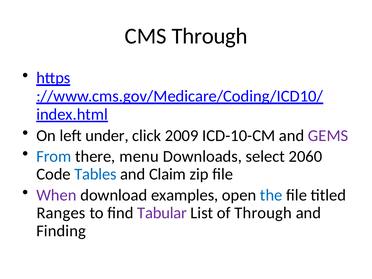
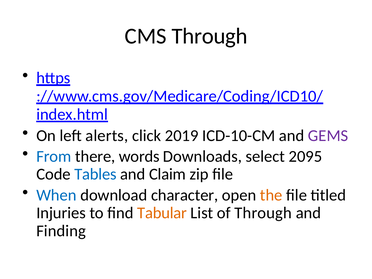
under: under -> alerts (107, 136)
2009: 2009 -> 2019 (182, 136)
menu: menu -> words (139, 156)
2060: 2060 -> 2095 (305, 156)
When colour: purple -> blue (56, 195)
examples: examples -> character (185, 195)
the colour: blue -> orange (271, 195)
Ranges: Ranges -> Injuries (61, 213)
Tabular colour: purple -> orange (162, 213)
